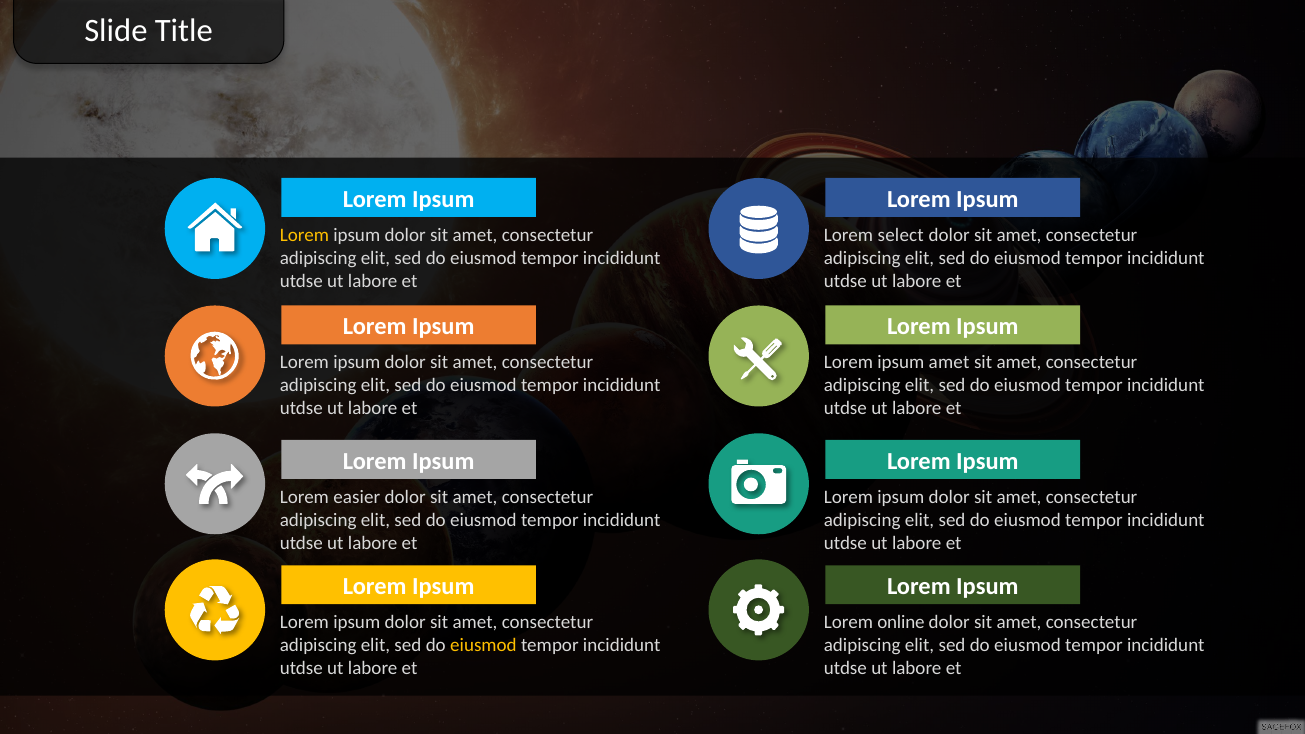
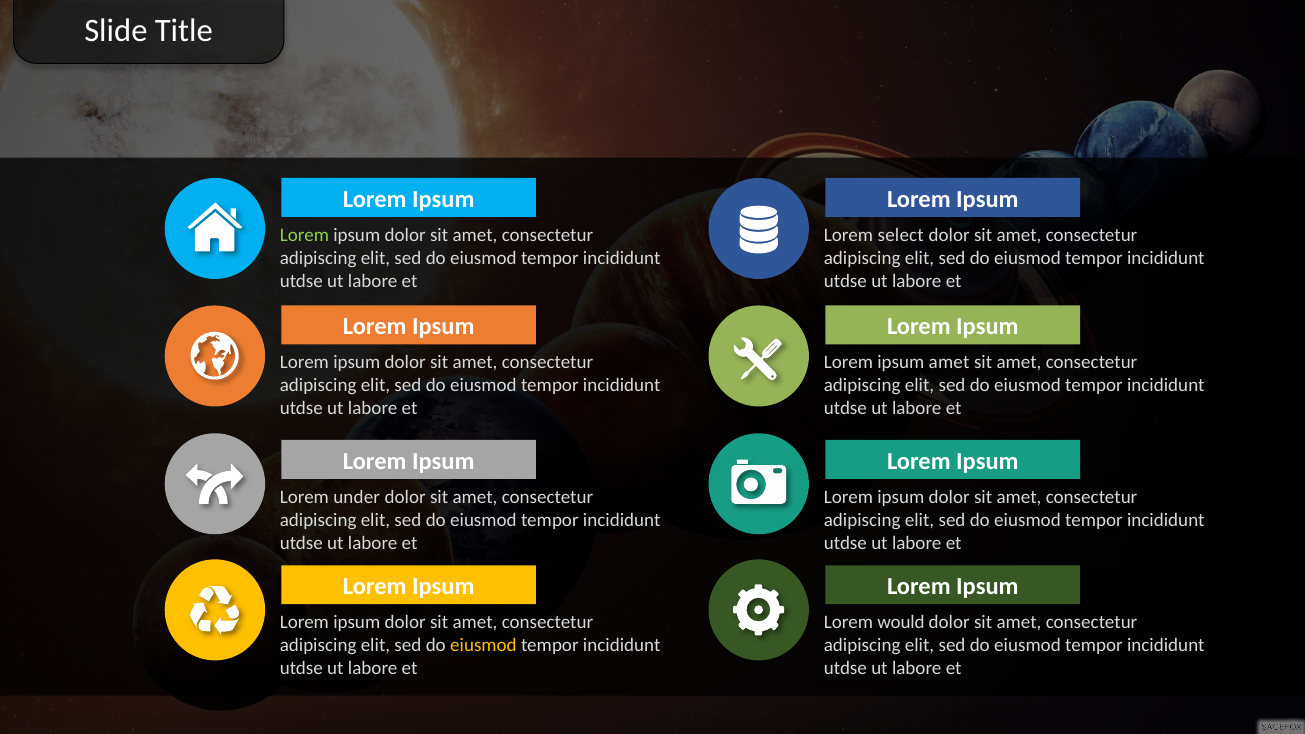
Lorem colour: yellow -> light green (304, 235)
easier: easier -> under (357, 497)
online: online -> would (901, 623)
